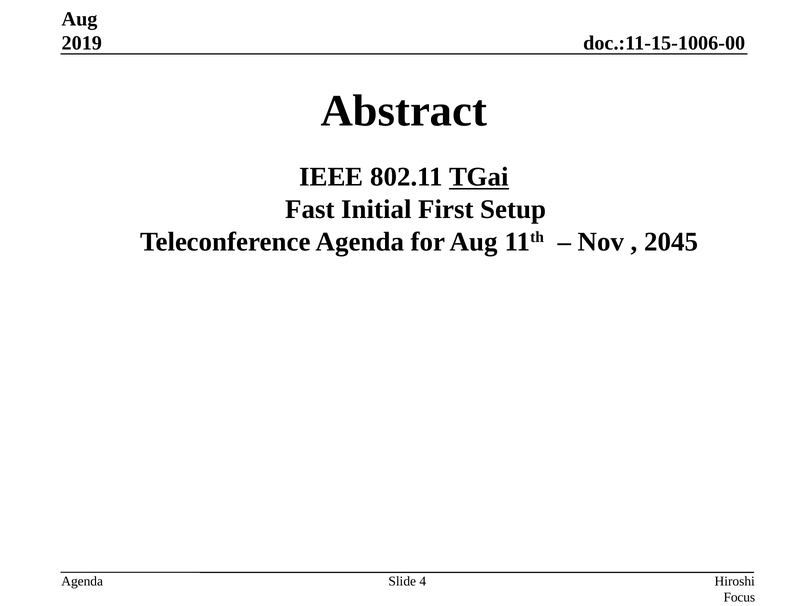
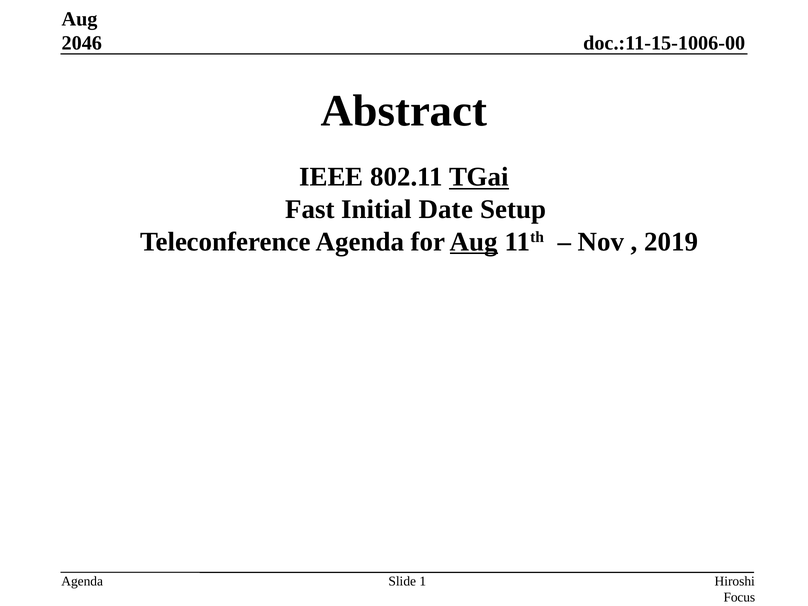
2019: 2019 -> 2046 (82, 43)
First: First -> Date (446, 209)
Aug underline: none -> present (474, 242)
2045: 2045 -> 2019 (671, 242)
4: 4 -> 1 (423, 581)
